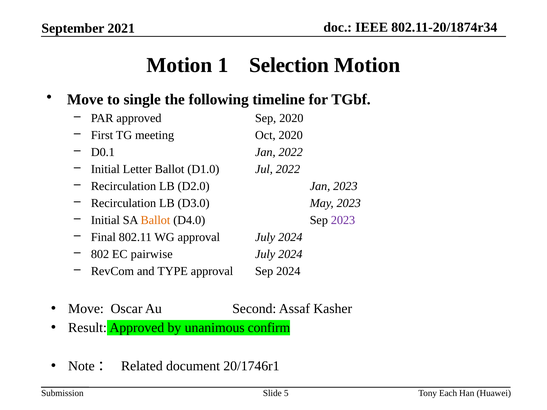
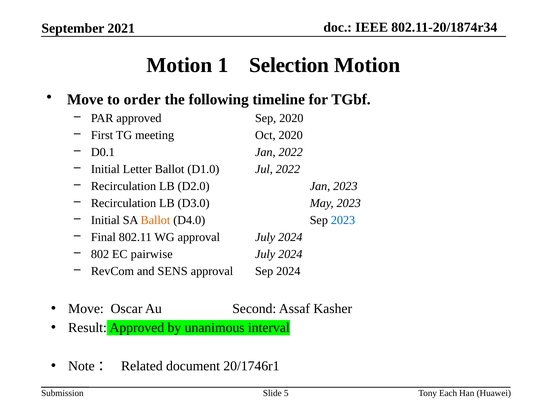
single: single -> order (142, 100)
2023 colour: purple -> blue (343, 220)
TYPE: TYPE -> SENS (173, 271)
confirm: confirm -> interval (269, 328)
